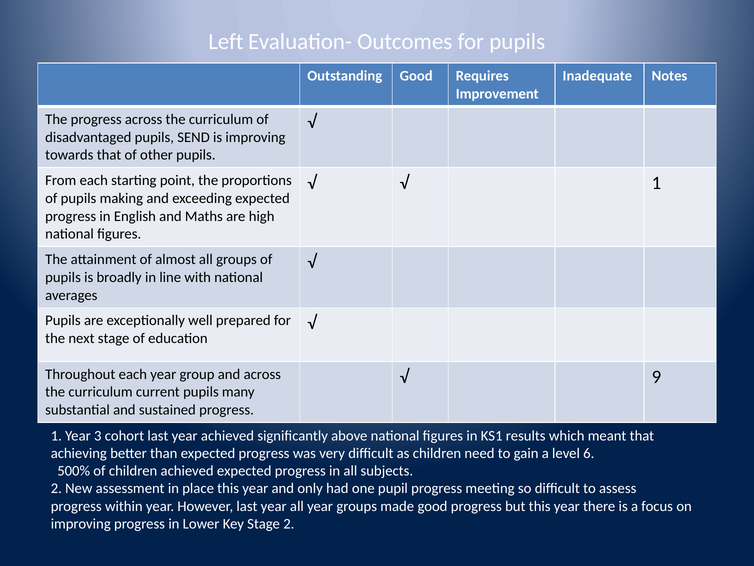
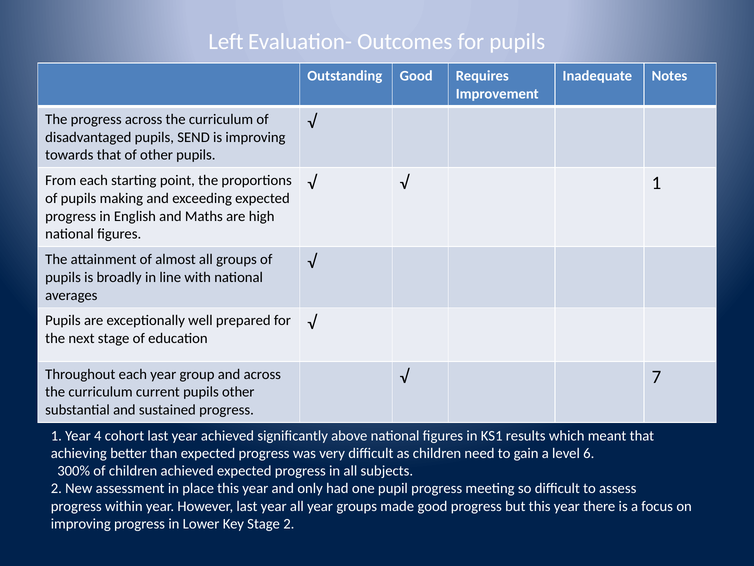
9: 9 -> 7 (656, 377)
pupils many: many -> other (238, 392)
3: 3 -> 4 (98, 435)
500%: 500% -> 300% (74, 471)
